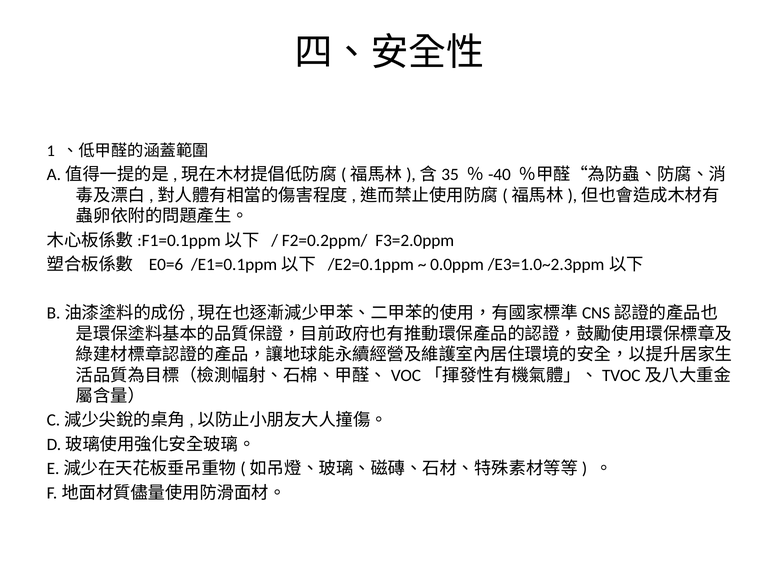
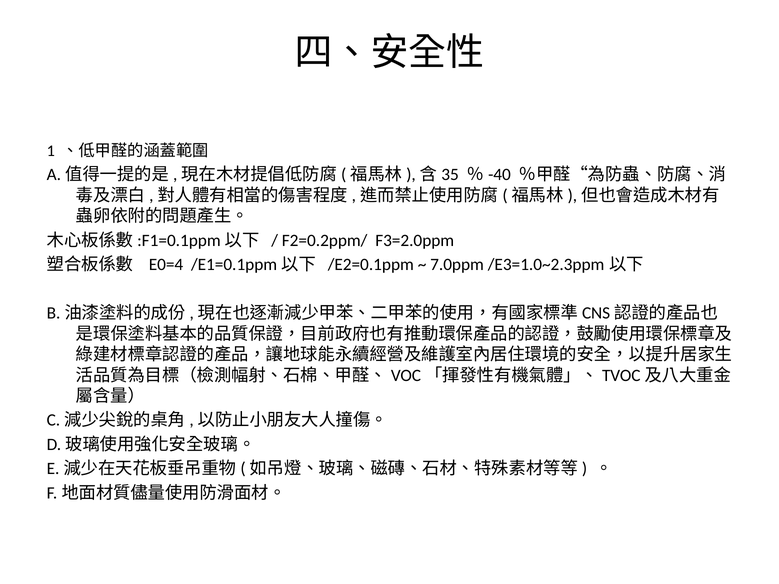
E0=6: E0=6 -> E0=4 (166, 265)
0.0ppm: 0.0ppm -> 7.0ppm (457, 265)
